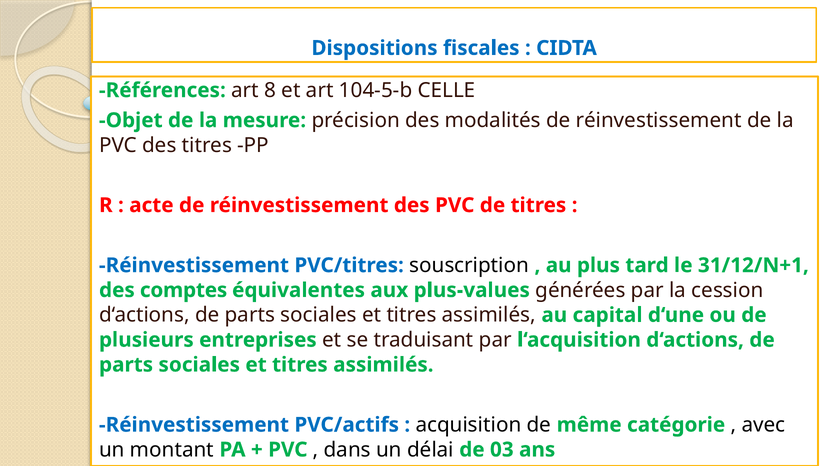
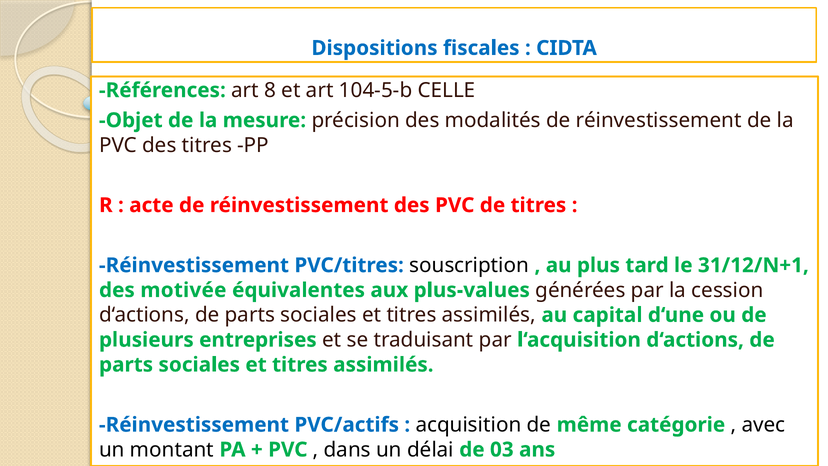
comptes: comptes -> motivée (183, 290)
